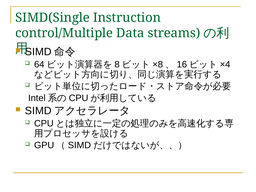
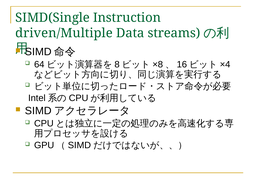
control/Multiple: control/Multiple -> driven/Multiple (64, 33)
